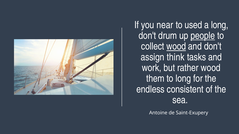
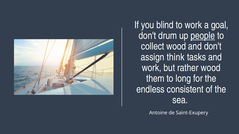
near: near -> blind (165, 25)
to used: used -> work (193, 25)
a long: long -> goal (220, 25)
wood underline: present -> none (176, 47)
